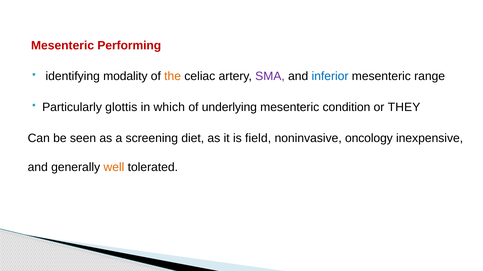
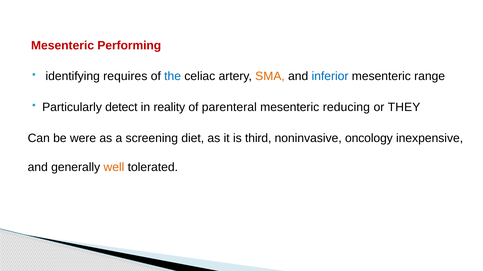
modality: modality -> requires (125, 76)
the colour: orange -> blue (173, 76)
SMA colour: purple -> orange (270, 76)
glottis: glottis -> detect (121, 107)
which: which -> reality (169, 107)
underlying: underlying -> parenteral (229, 107)
condition: condition -> reducing (346, 107)
seen: seen -> were (83, 138)
field: field -> third (258, 138)
